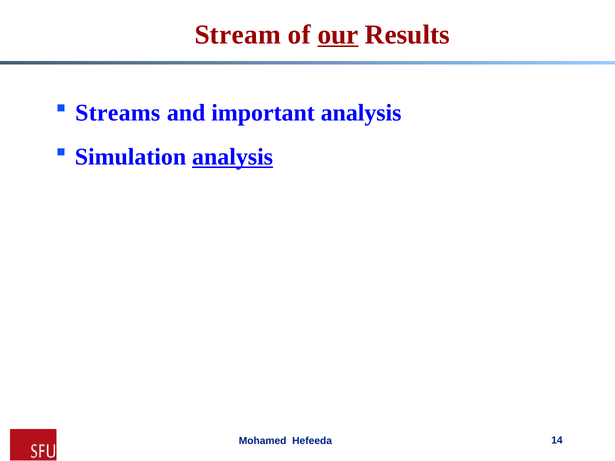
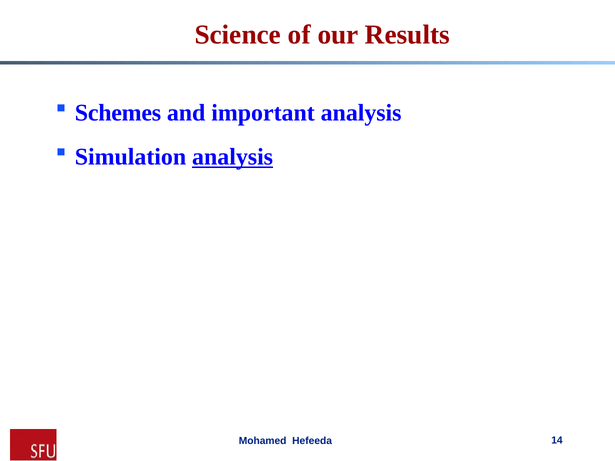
Stream: Stream -> Science (238, 35)
our underline: present -> none (338, 35)
Streams: Streams -> Schemes (118, 113)
